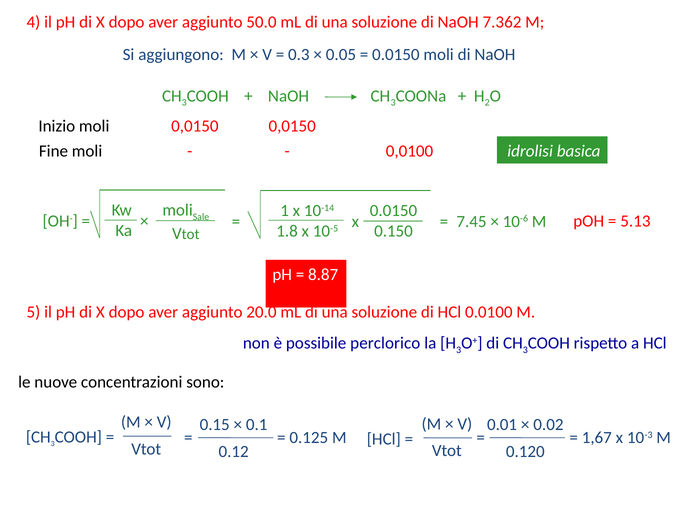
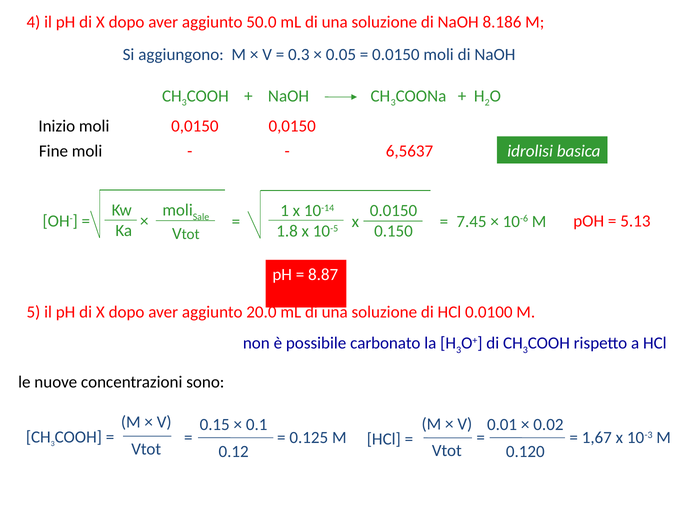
7.362: 7.362 -> 8.186 (502, 22)
0,0100: 0,0100 -> 6,5637 (410, 151)
perclorico: perclorico -> carbonato (385, 343)
